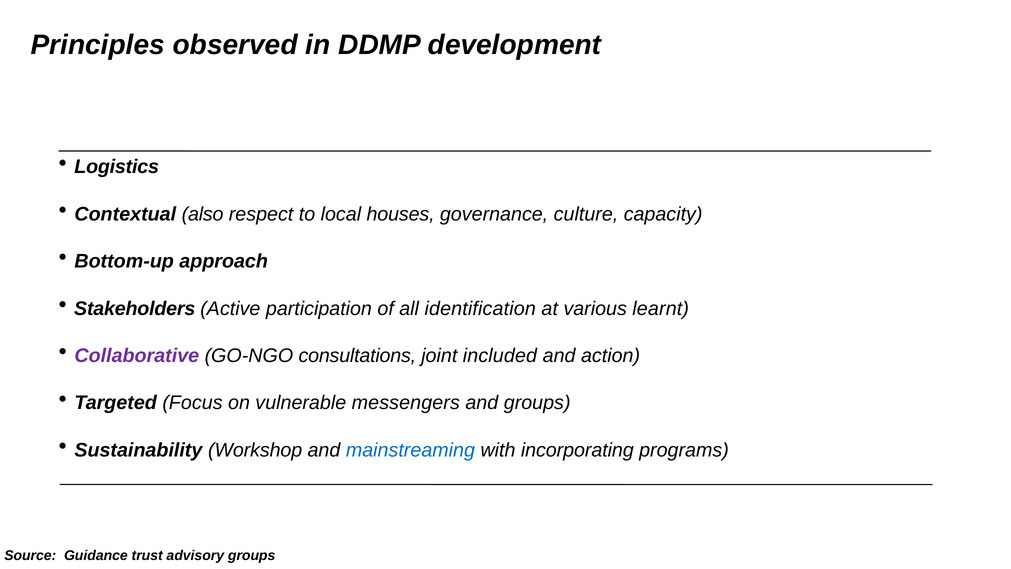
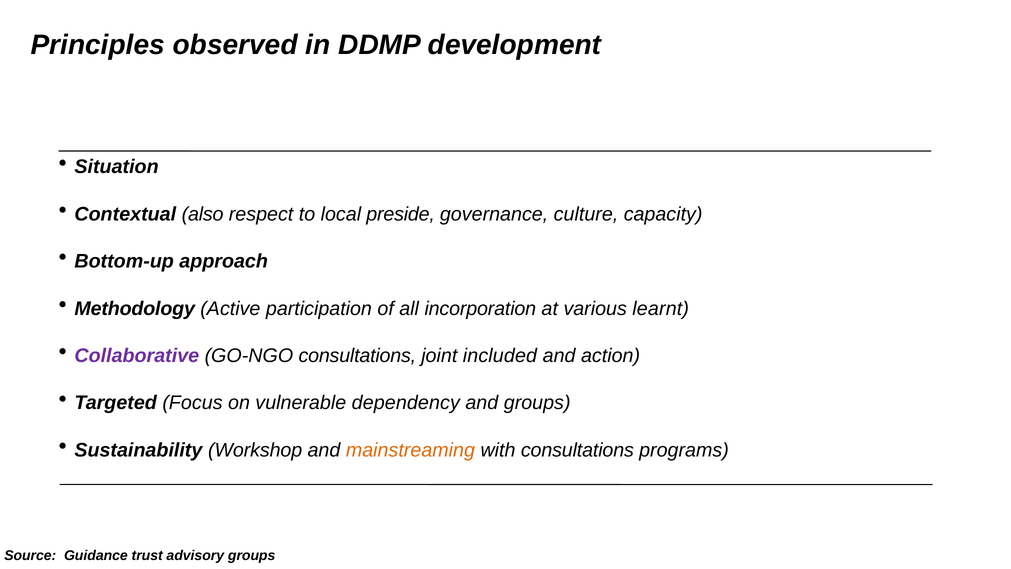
Logistics: Logistics -> Situation (117, 167)
houses: houses -> preside (401, 214)
Stakeholders: Stakeholders -> Methodology (135, 308)
identification: identification -> incorporation (480, 308)
messengers: messengers -> dependency (406, 403)
mainstreaming colour: blue -> orange (410, 450)
with incorporating: incorporating -> consultations (577, 450)
